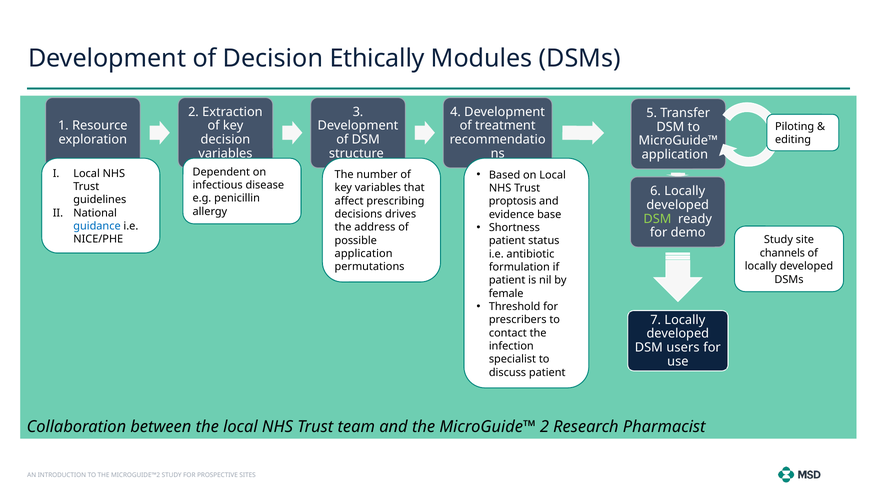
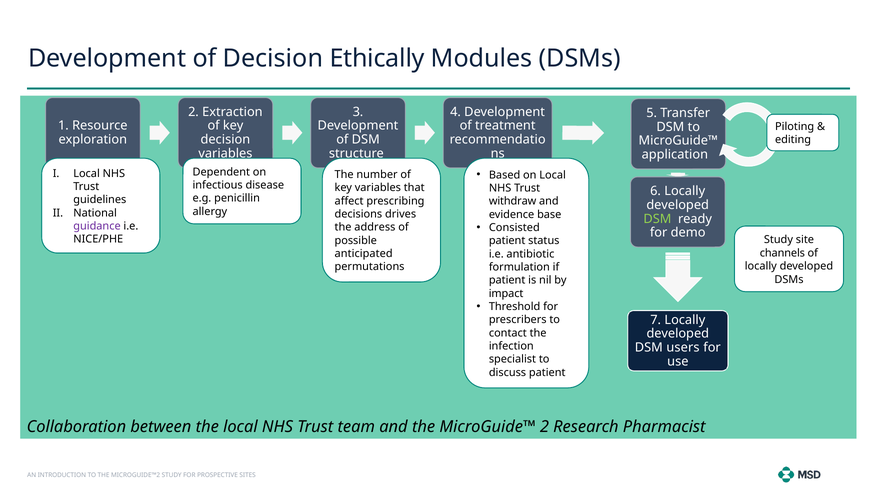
proptosis: proptosis -> withdraw (513, 201)
Shortness: Shortness -> Consisted (514, 227)
guidance colour: blue -> purple (97, 226)
application: application -> anticipated (364, 253)
female: female -> impact (506, 293)
